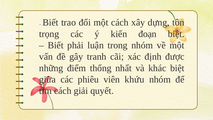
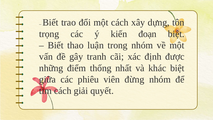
phải: phải -> thao (75, 45)
khứu: khứu -> đừng (134, 79)
